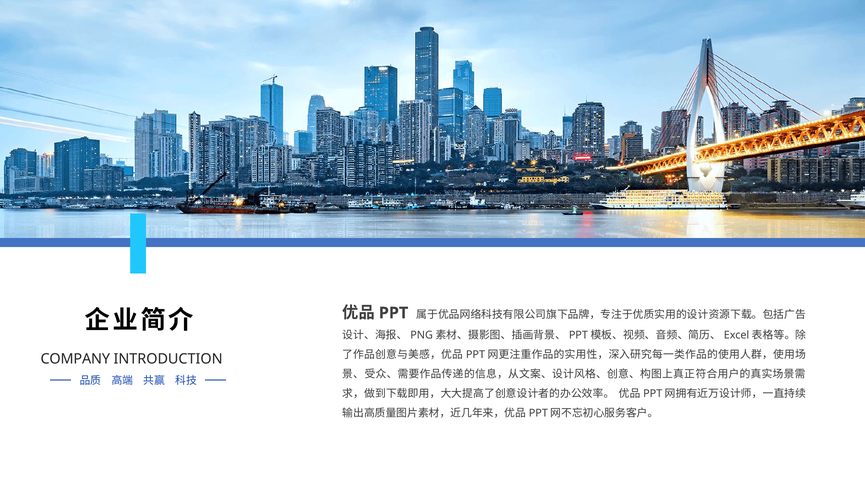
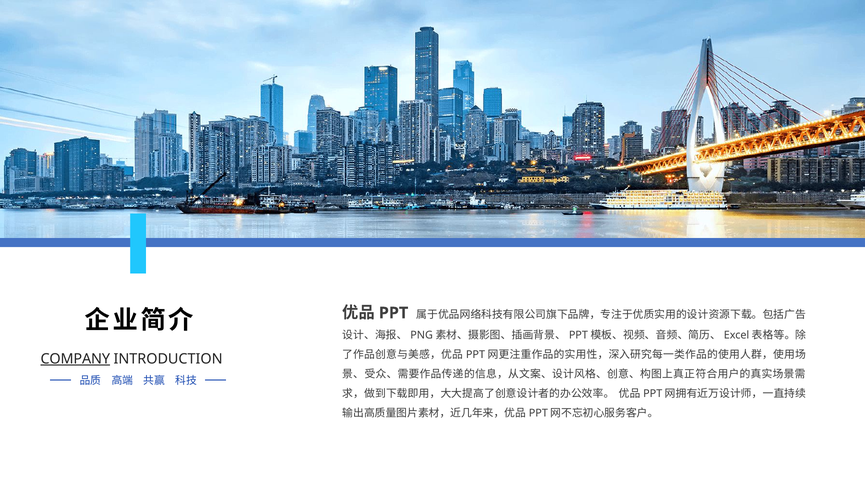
COMPANY underline: none -> present (75, 359)
